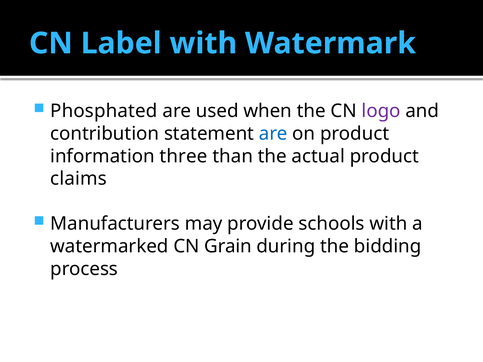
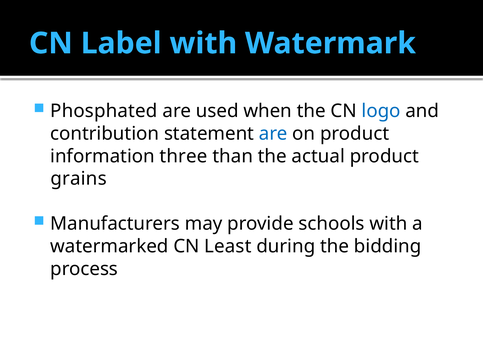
logo colour: purple -> blue (381, 111)
claims: claims -> grains (79, 179)
Grain: Grain -> Least (228, 247)
